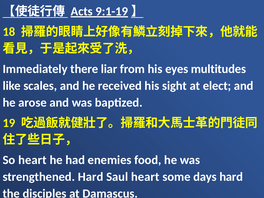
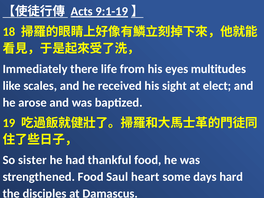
liar: liar -> life (109, 69)
So heart: heart -> sister (32, 160)
enemies: enemies -> thankful (110, 160)
strengthened Hard: Hard -> Food (91, 177)
